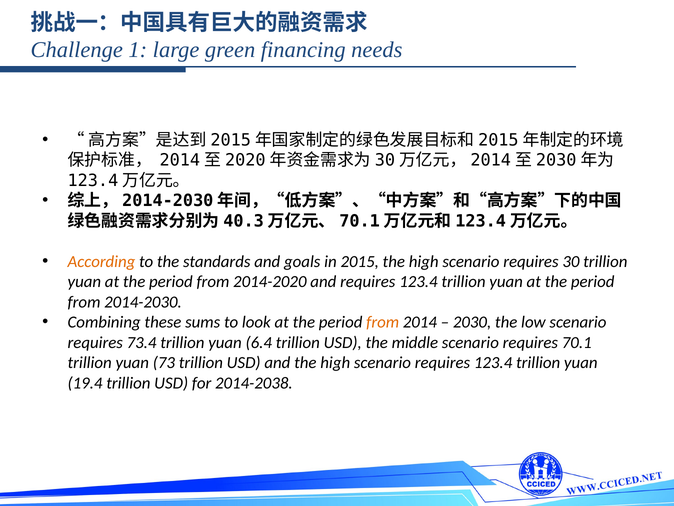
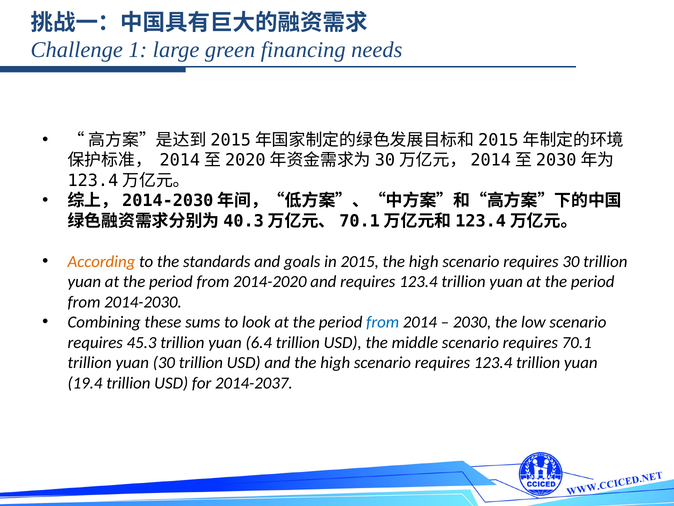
from colour: orange -> blue (383, 322)
73.4: 73.4 -> 45.3 (142, 342)
yuan 73: 73 -> 30 (164, 362)
2014-2038: 2014-2038 -> 2014-2037 (254, 383)
